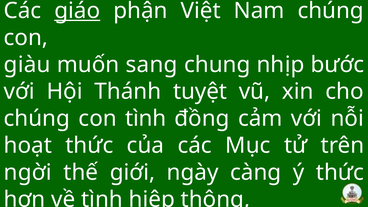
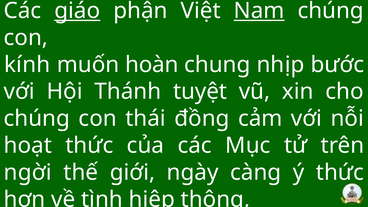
Nam underline: none -> present (259, 11)
giàu: giàu -> kính (27, 65)
sang: sang -> hoàn (152, 65)
con tình: tình -> thái (146, 119)
